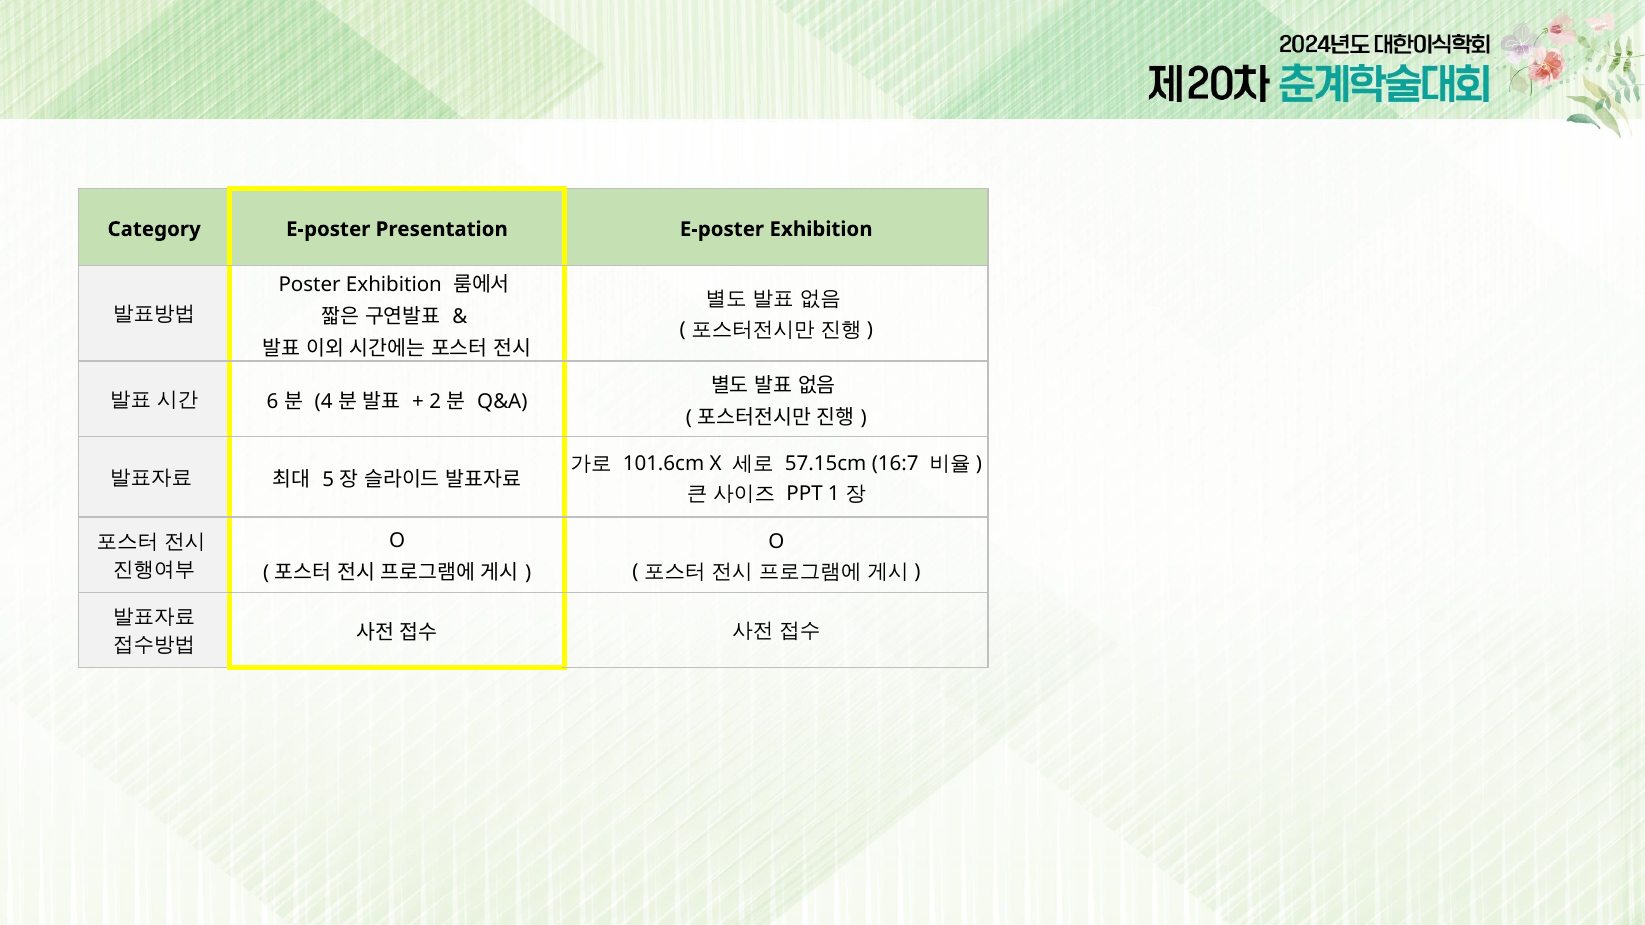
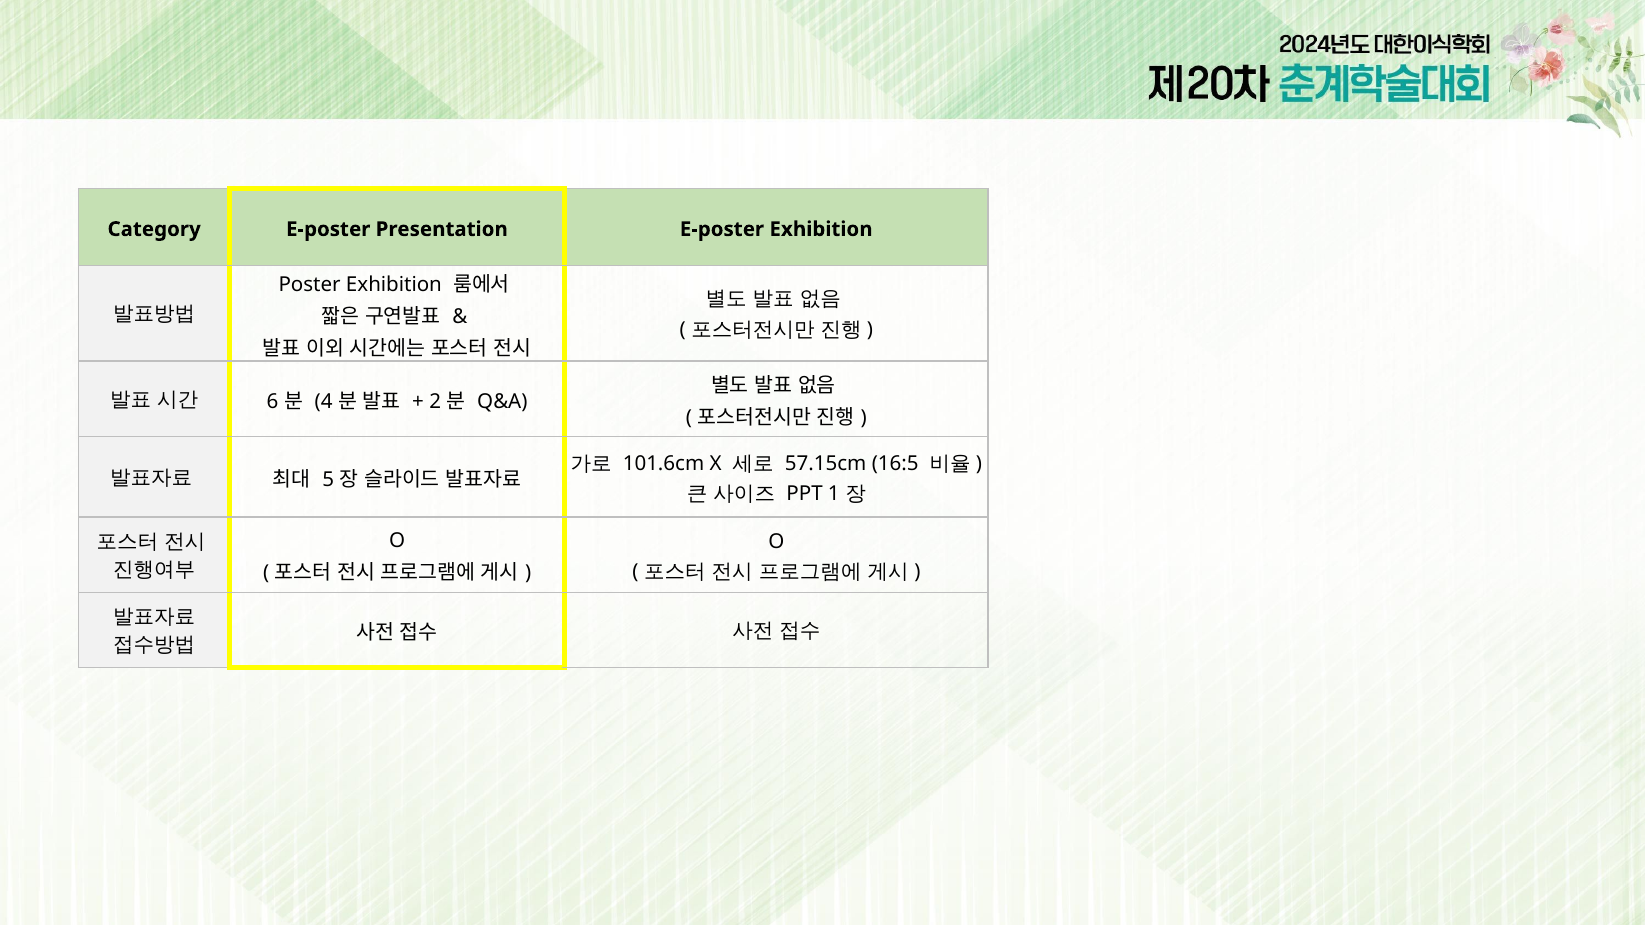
16:7: 16:7 -> 16:5 (895, 464)
